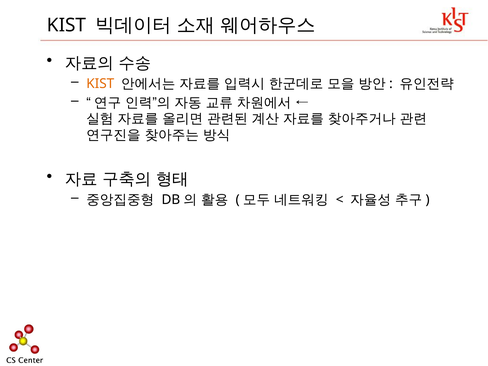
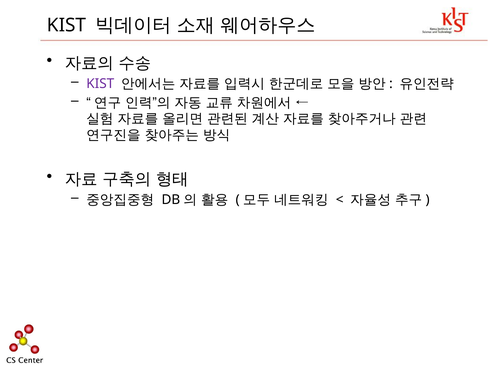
KIST colour: orange -> purple (100, 84)
